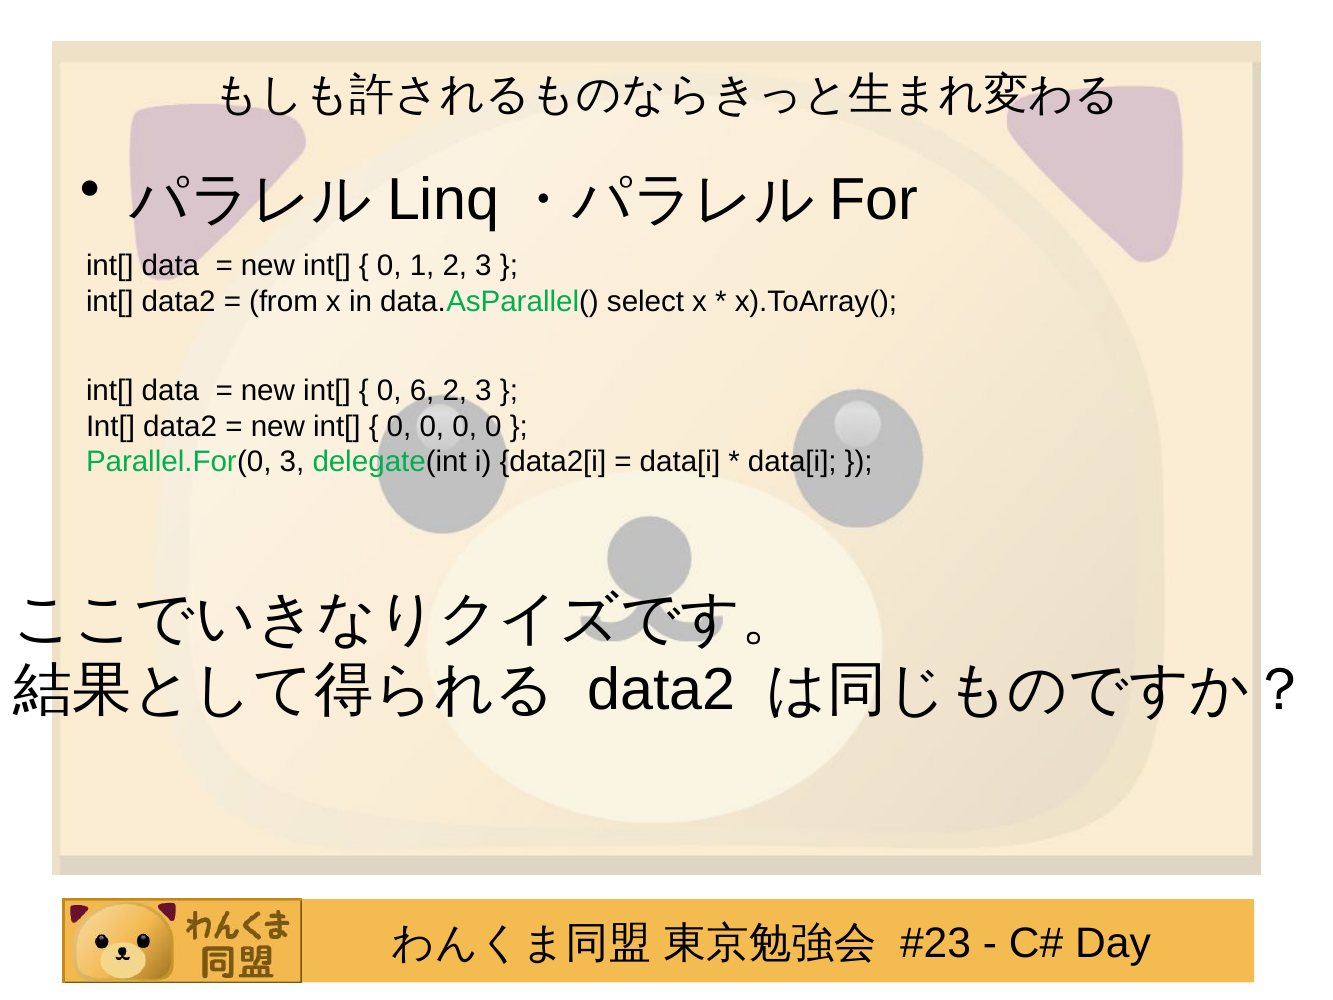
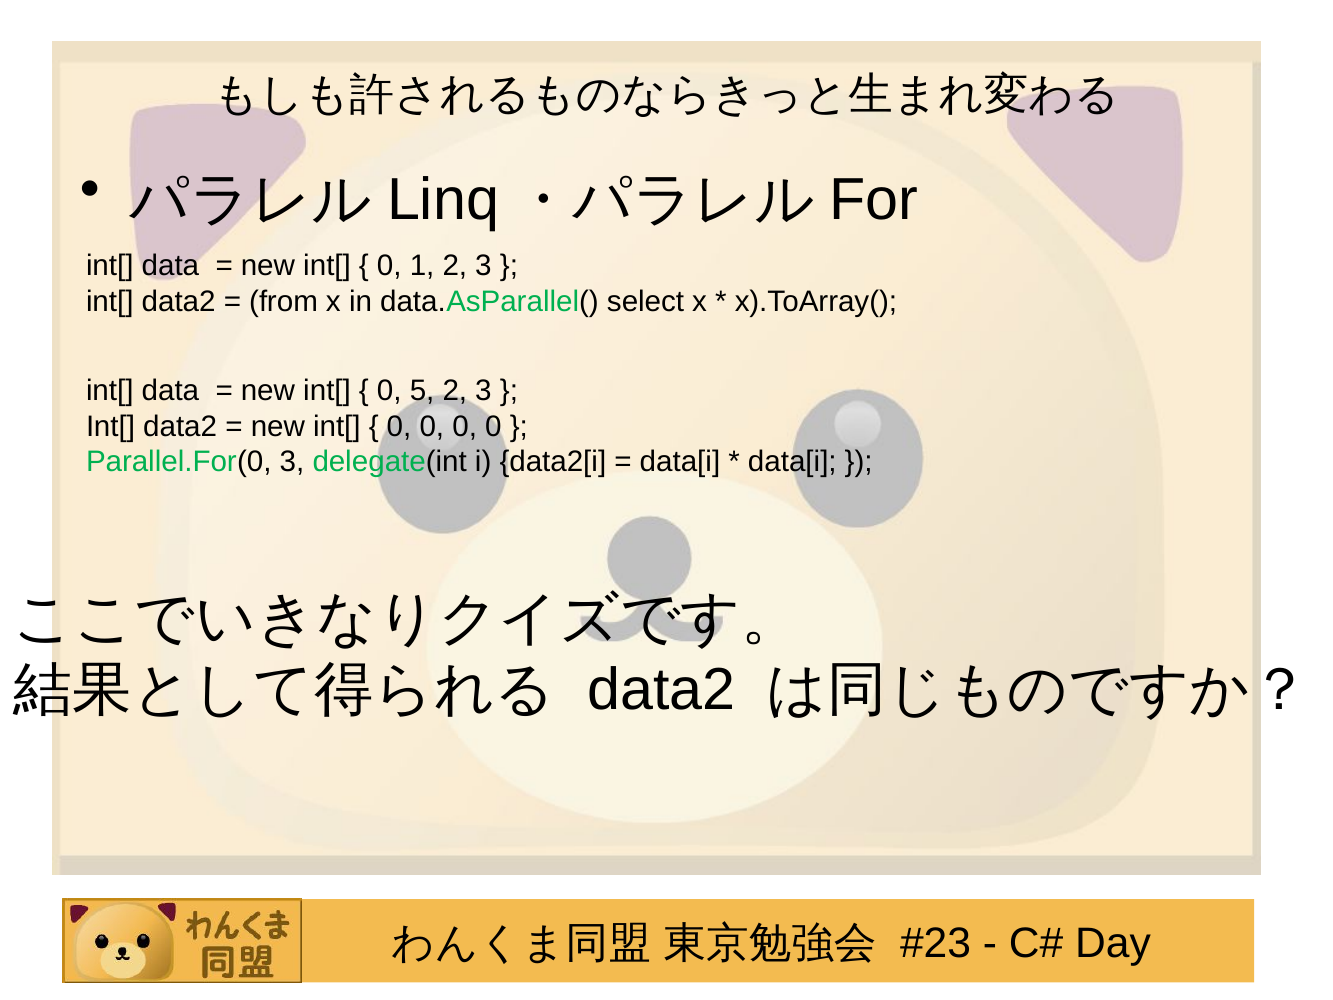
6: 6 -> 5 (422, 391)
